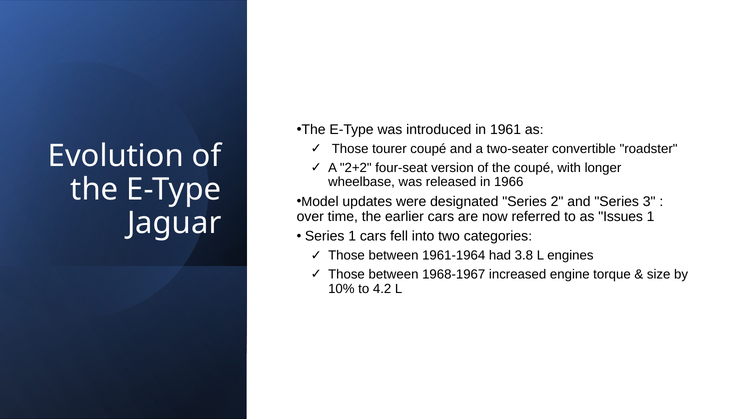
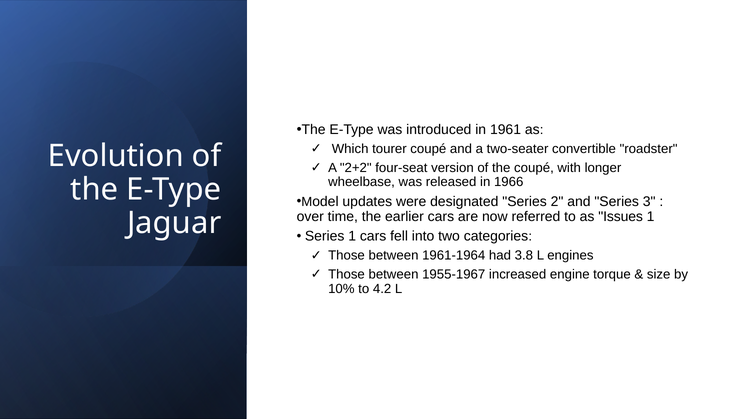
Those: Those -> Which (350, 149)
1968-1967: 1968-1967 -> 1955-1967 (454, 275)
